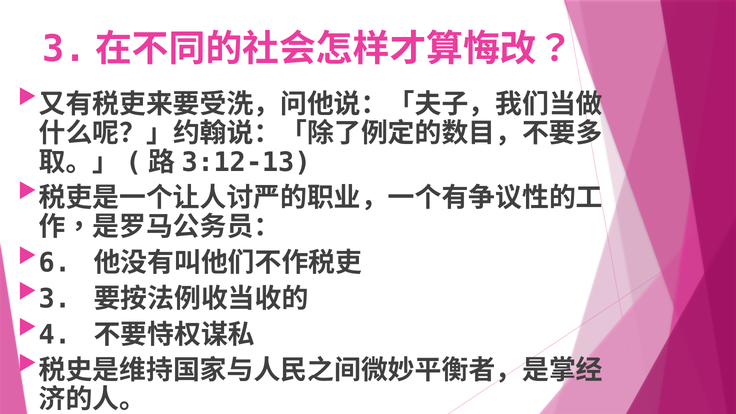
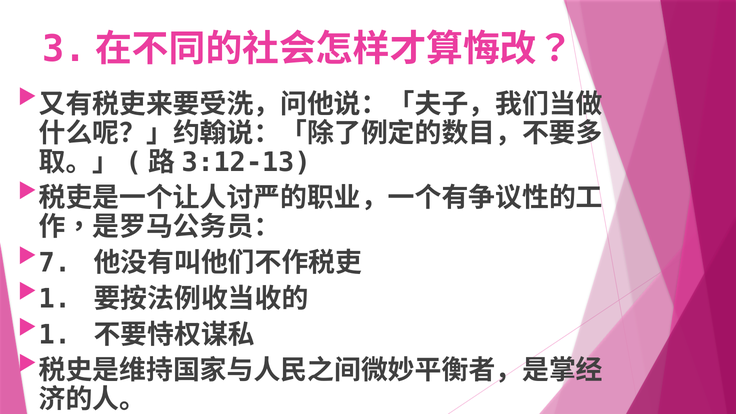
6: 6 -> 7 (55, 263)
3: 3 -> 1 (55, 299)
4: 4 -> 1 (55, 335)
